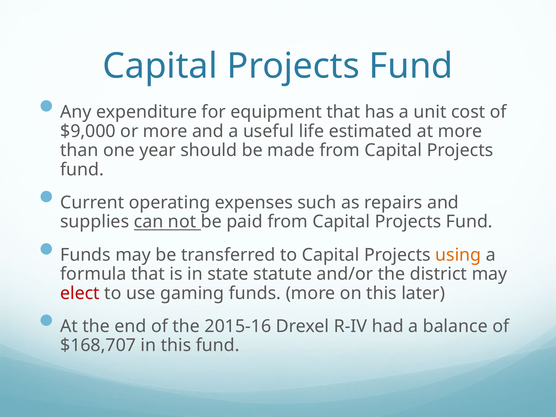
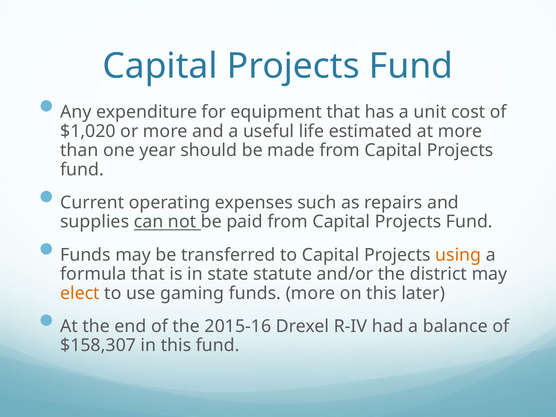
$9,000: $9,000 -> $1,020 (88, 131)
elect colour: red -> orange (80, 293)
$168,707: $168,707 -> $158,307 (98, 345)
